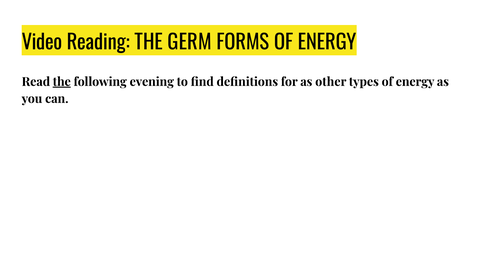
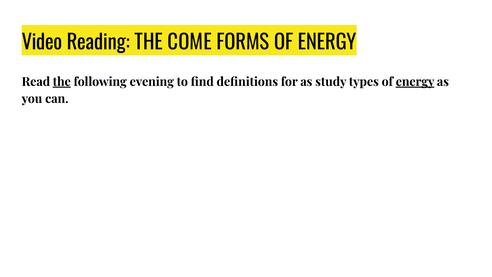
GERM: GERM -> COME (190, 43)
other: other -> study (331, 82)
energy underline: none -> present (415, 82)
